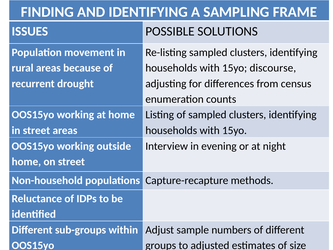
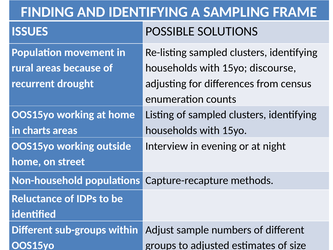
in street: street -> charts (37, 130)
